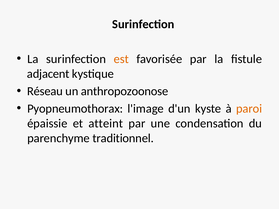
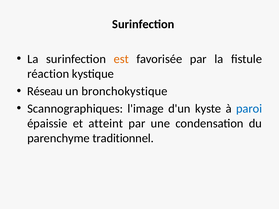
adjacent: adjacent -> réaction (48, 74)
anthropozoonose: anthropozoonose -> bronchokystique (124, 91)
Pyopneumothorax: Pyopneumothorax -> Scannographiques (75, 109)
paroi colour: orange -> blue (249, 109)
